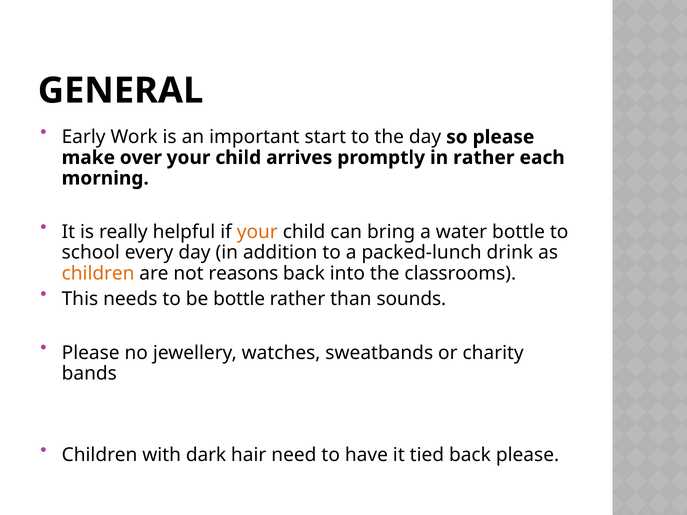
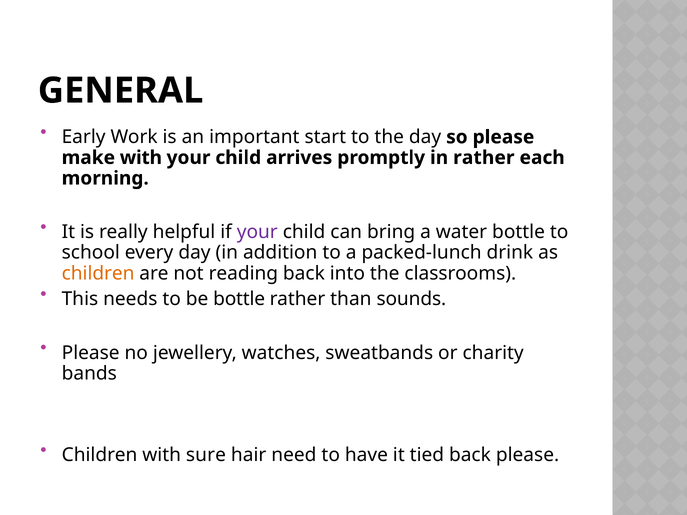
make over: over -> with (141, 158)
your colour: orange -> purple (257, 232)
reasons: reasons -> reading (243, 273)
dark: dark -> sure (206, 455)
